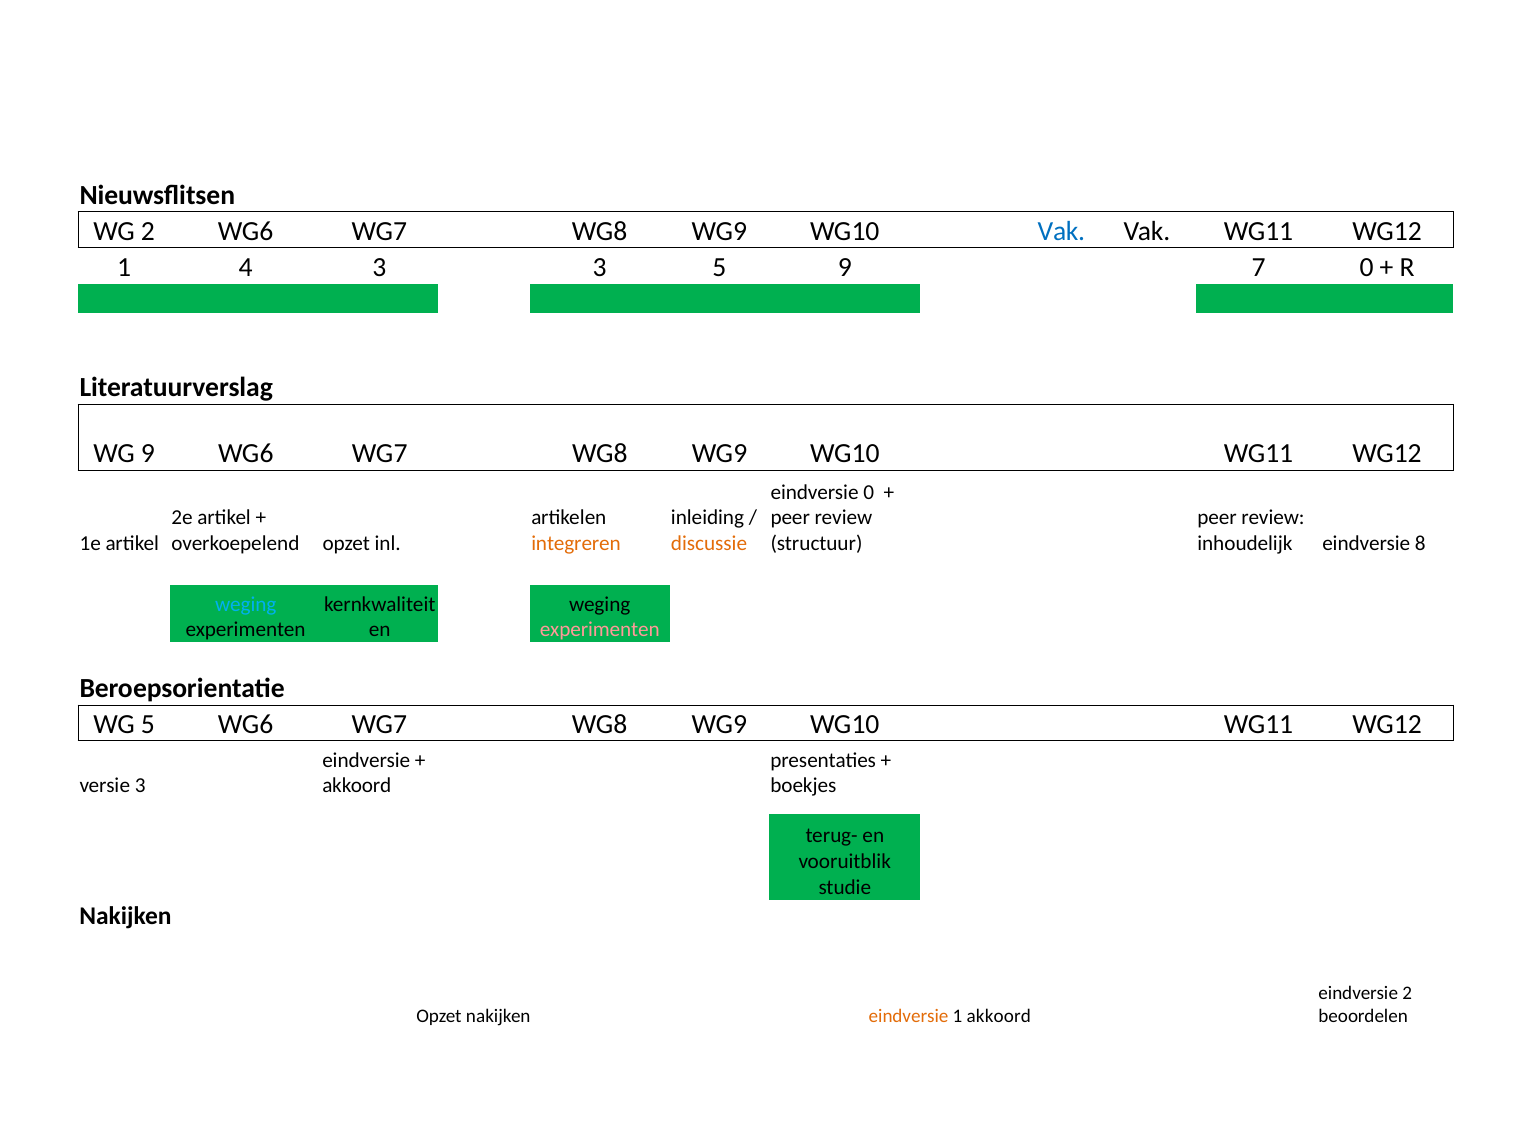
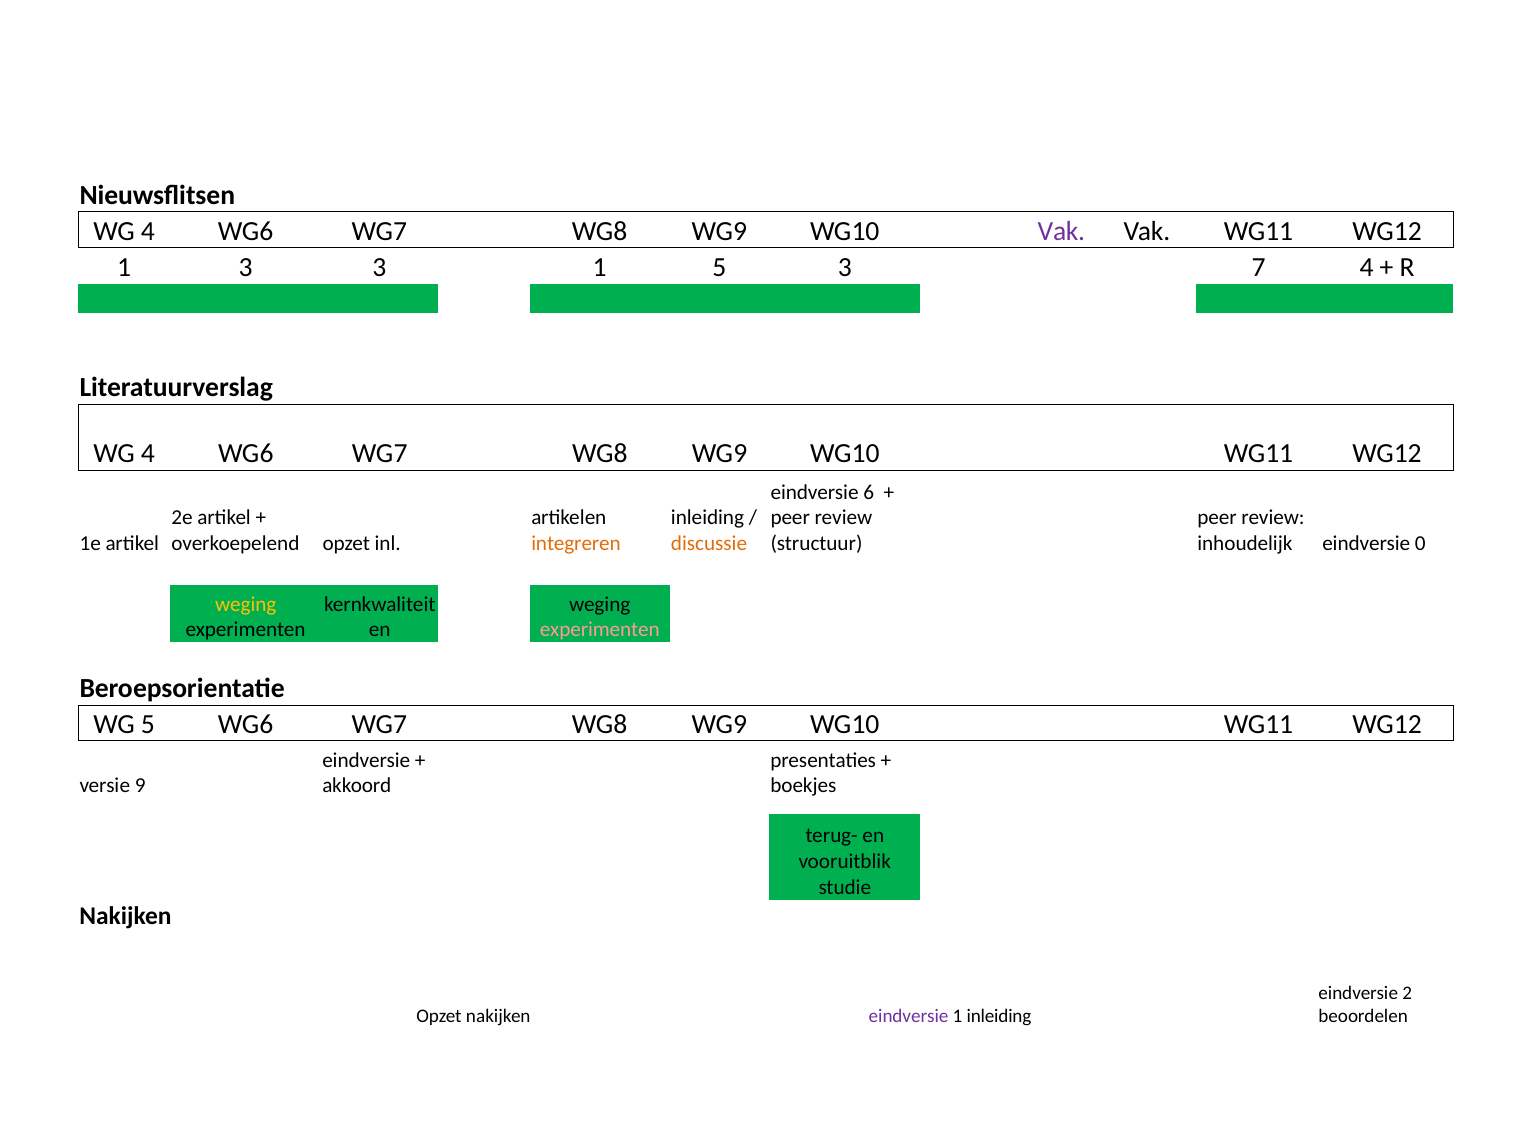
2: 2 -> 4 (148, 231)
Vak colour: blue -> purple (1061, 231)
1 4: 4 -> 3 (246, 267)
3 3: 3 -> 1 (600, 267)
5 9: 9 -> 3 (845, 267)
7 0: 0 -> 4 (1367, 267)
9: 9 -> 4 (148, 454)
eindversie 0: 0 -> 6 (869, 492)
8: 8 -> 0 (1420, 544)
weging colour: light blue -> yellow (246, 604)
versie 3: 3 -> 9 (140, 786)
eindversie colour: orange -> purple (909, 1016)
1 akkoord: akkoord -> inleiding (999, 1016)
